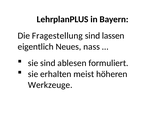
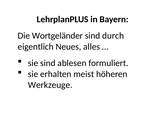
Fragestellung: Fragestellung -> Wortgeländer (57, 36)
lassen: lassen -> durch (113, 36)
nass: nass -> alles (92, 47)
